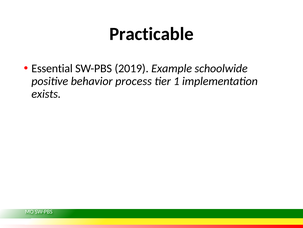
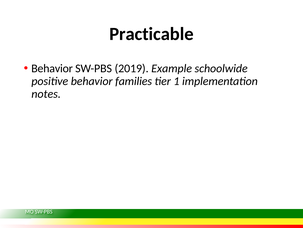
Essential: Essential -> Behavior (52, 68)
process: process -> families (134, 81)
exists: exists -> notes (46, 94)
